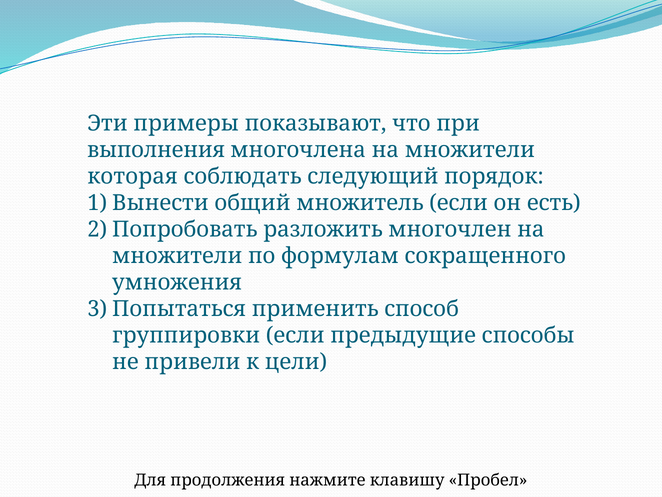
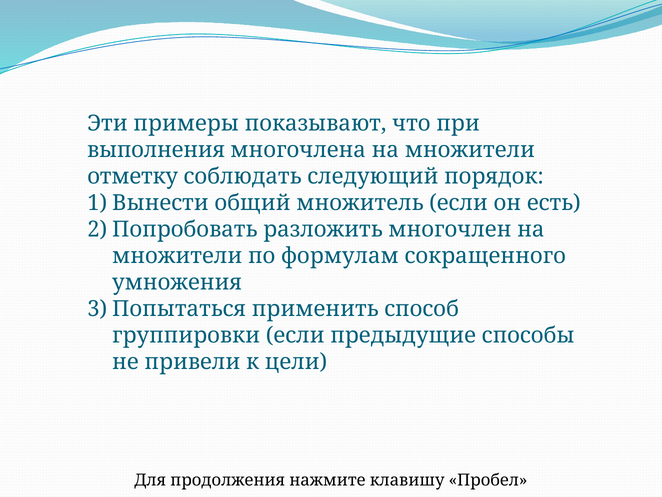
которая: которая -> отметку (133, 176)
